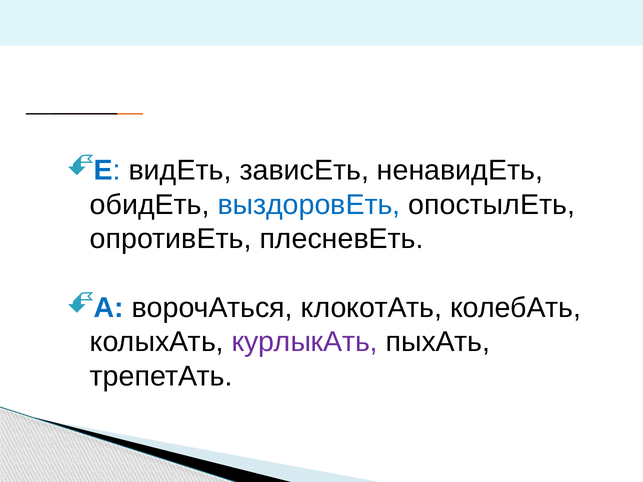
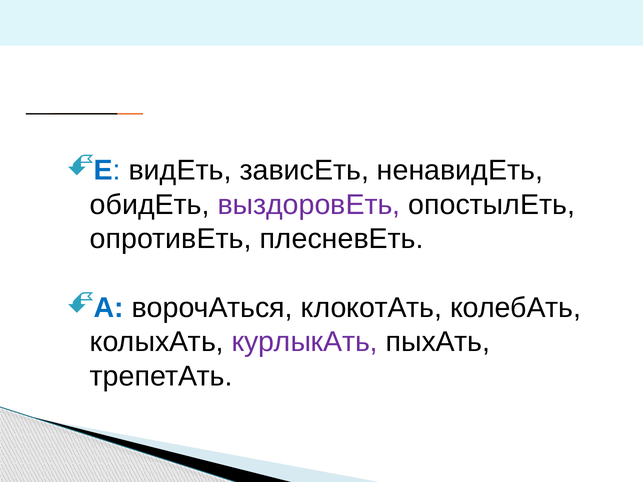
выздоровЕть colour: blue -> purple (309, 205)
